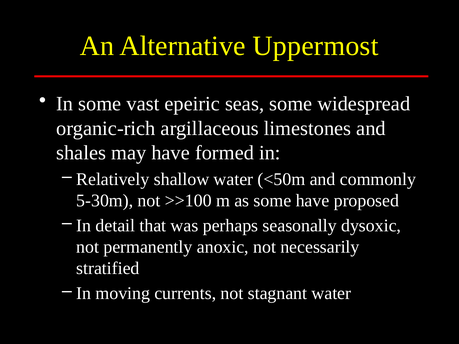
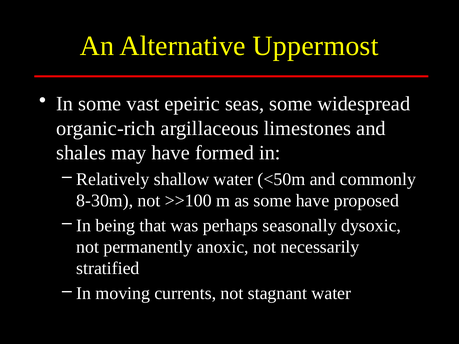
5-30m: 5-30m -> 8-30m (105, 201)
detail: detail -> being (115, 226)
